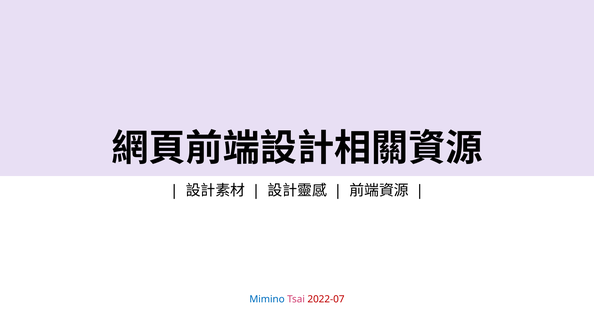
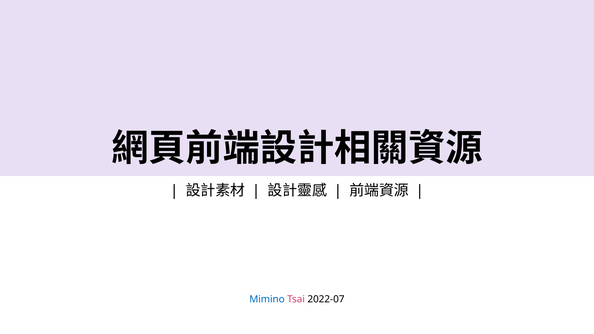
2022-07 colour: red -> black (326, 299)
